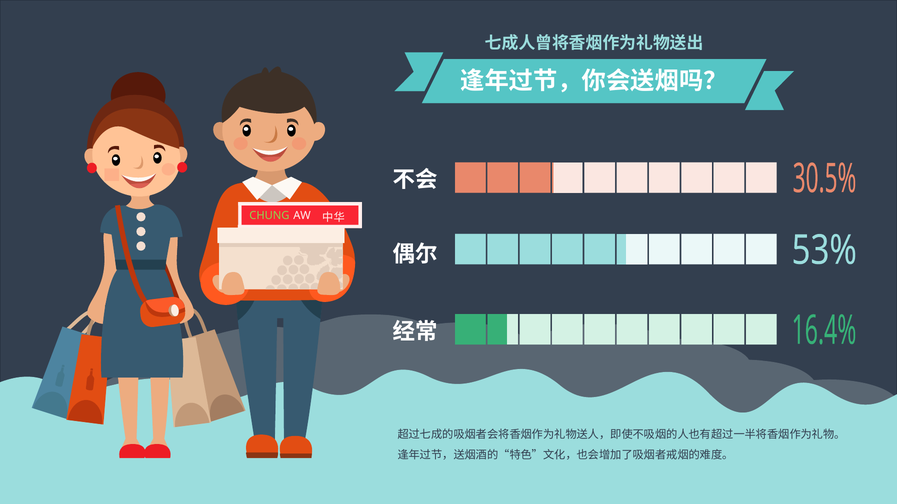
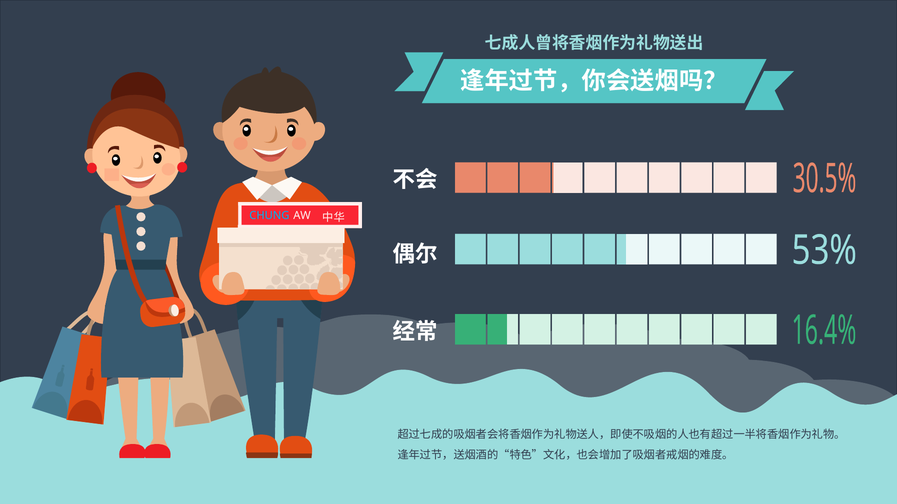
CHUNG colour: light green -> light blue (269, 216)
